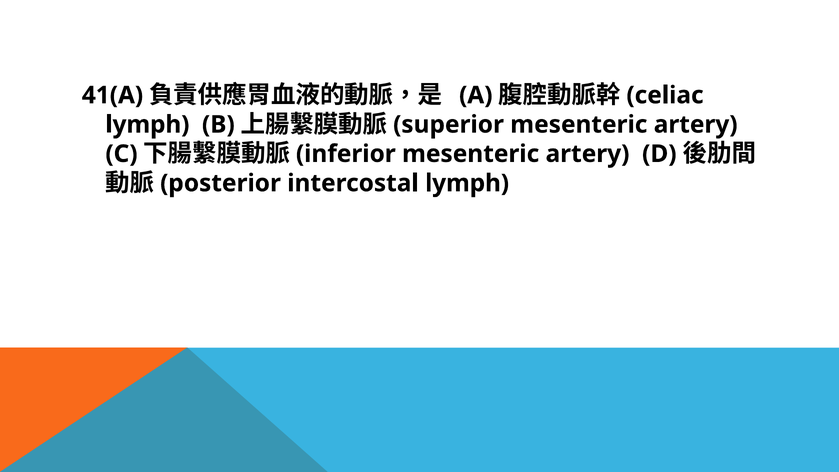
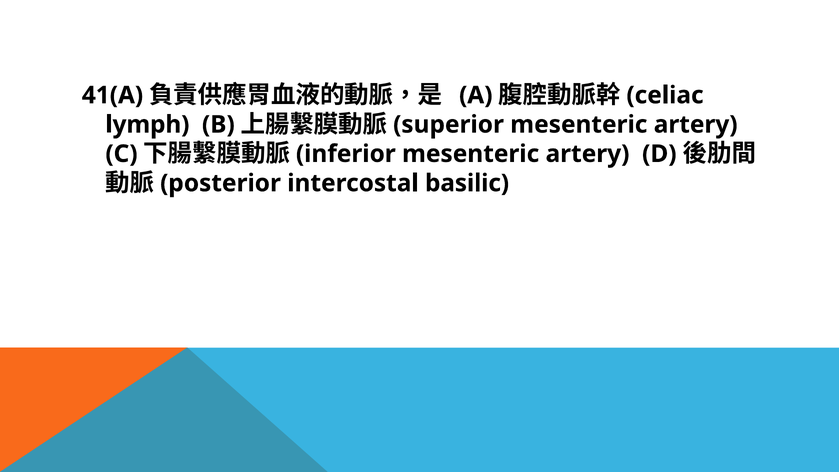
intercostal lymph: lymph -> basilic (467, 183)
